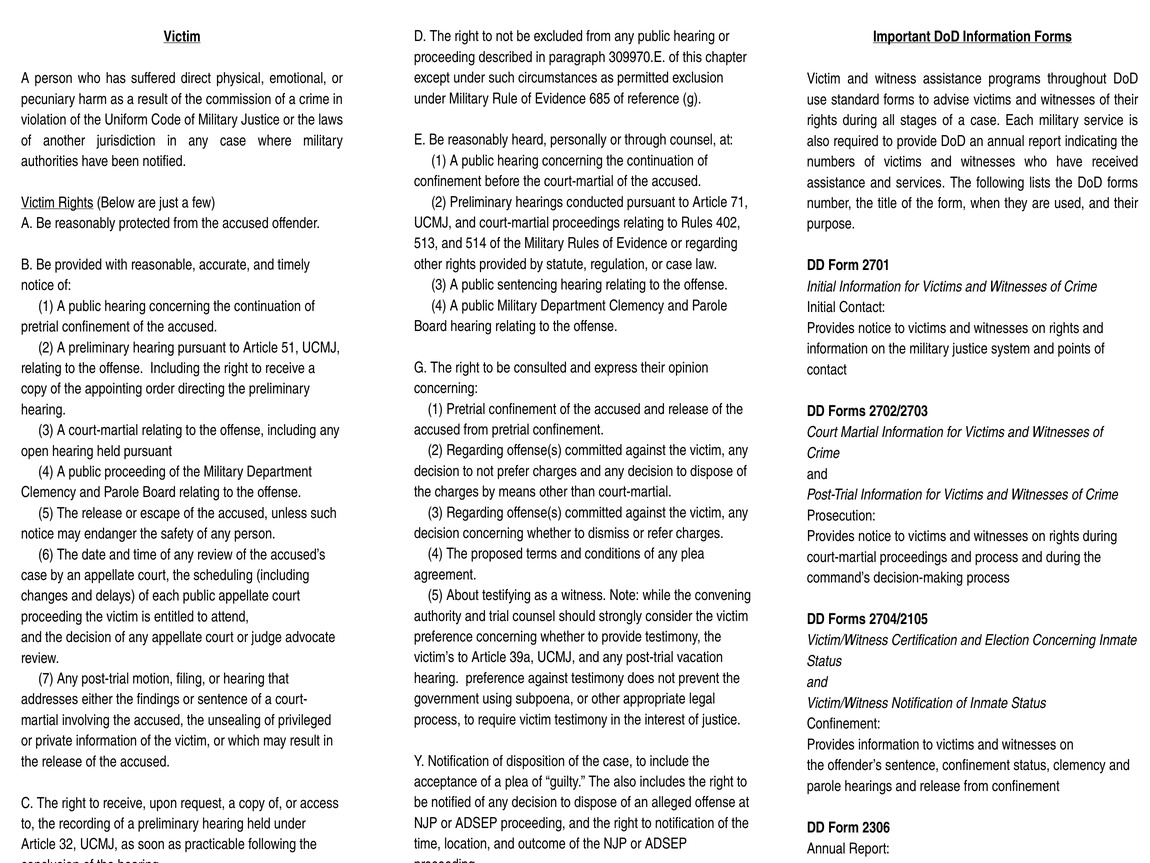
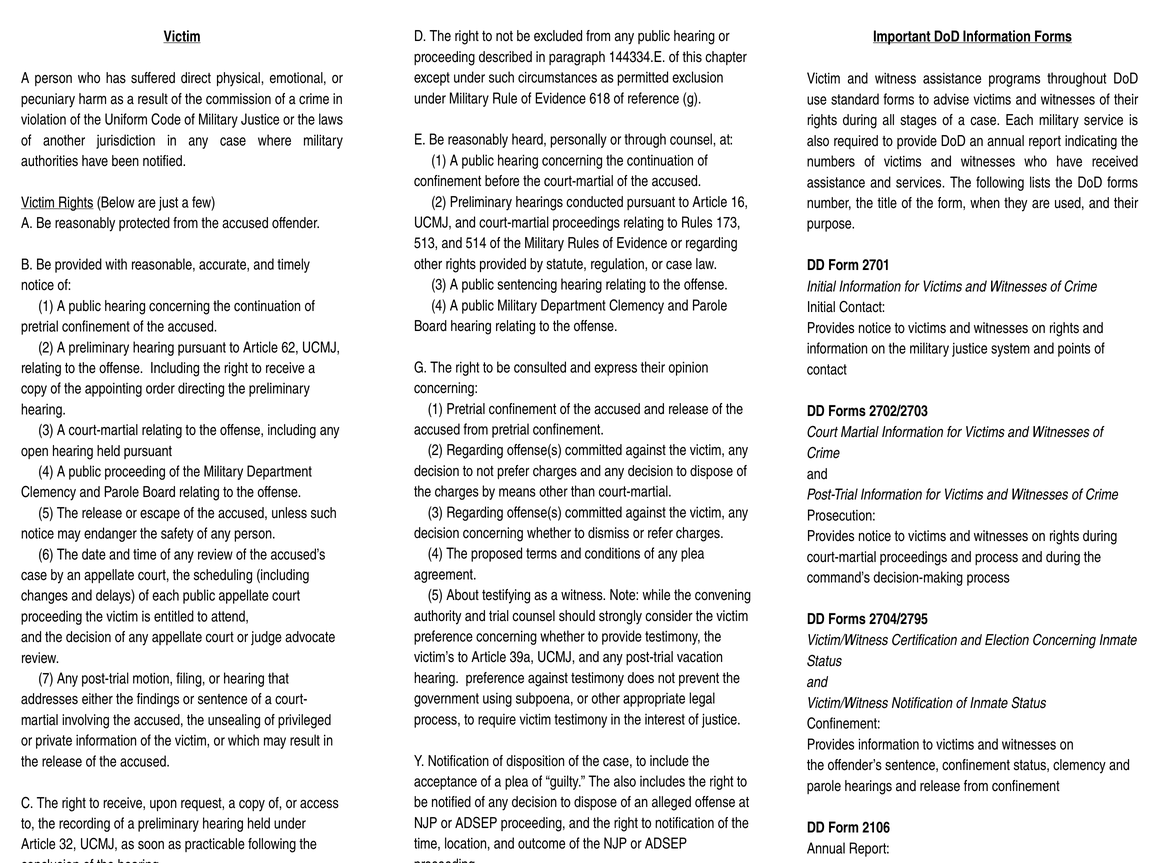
309970.E: 309970.E -> 144334.E (637, 57)
685: 685 -> 618 (600, 98)
Article 71: 71 -> 16 (739, 202)
402: 402 -> 173 (728, 223)
51: 51 -> 62 (290, 347)
2704/2105: 2704/2105 -> 2704/2795 (899, 619)
2306: 2306 -> 2106 (876, 827)
